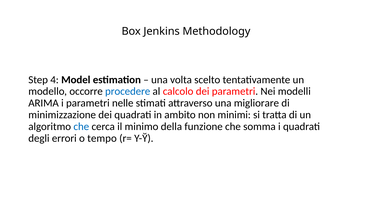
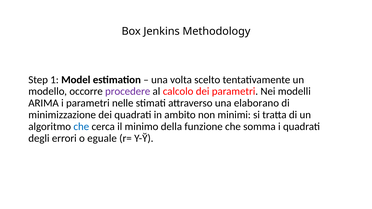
4: 4 -> 1 (55, 80)
procedere colour: blue -> purple (128, 92)
migliorare: migliorare -> elaborano (256, 103)
tempo: tempo -> eguale (102, 138)
